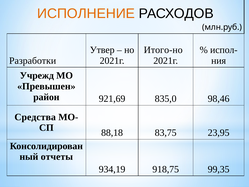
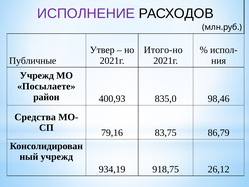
ИСПОЛНЕНИЕ colour: orange -> purple (86, 13)
Разработки: Разработки -> Публичные (33, 61)
Превышен: Превышен -> Посылаете (46, 86)
921,69: 921,69 -> 400,93 (112, 99)
88,18: 88,18 -> 79,16 (112, 133)
23,95: 23,95 -> 86,79 (219, 133)
отчеты: отчеты -> учрежд (57, 157)
99,35: 99,35 -> 26,12 (219, 169)
